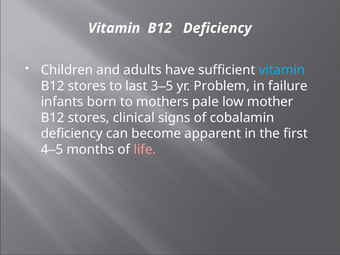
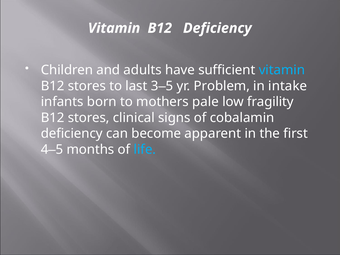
failure: failure -> intake (288, 86)
mother: mother -> fragility (270, 102)
life colour: pink -> light blue (145, 149)
